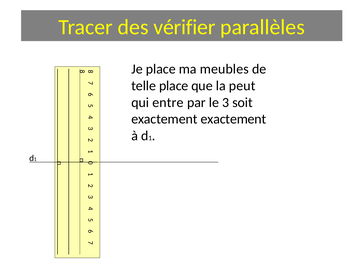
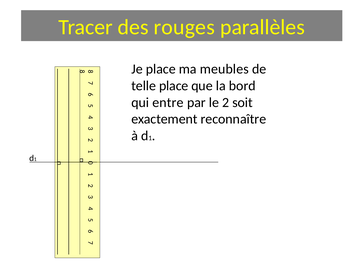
vérifier: vérifier -> rouges (184, 27)
peut: peut -> bord (242, 86)
le 3: 3 -> 2 (226, 102)
exactement exactement: exactement -> reconnaître (233, 119)
